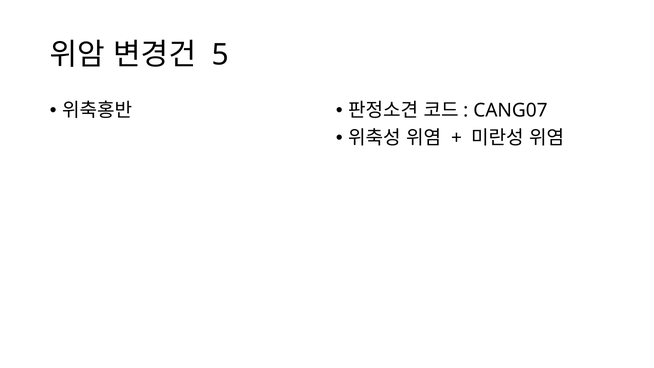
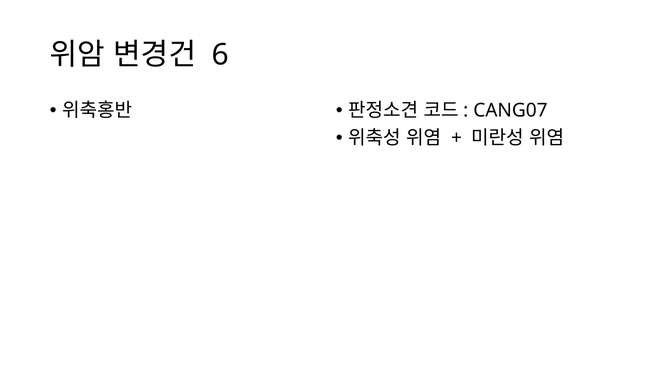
5: 5 -> 6 (220, 55)
